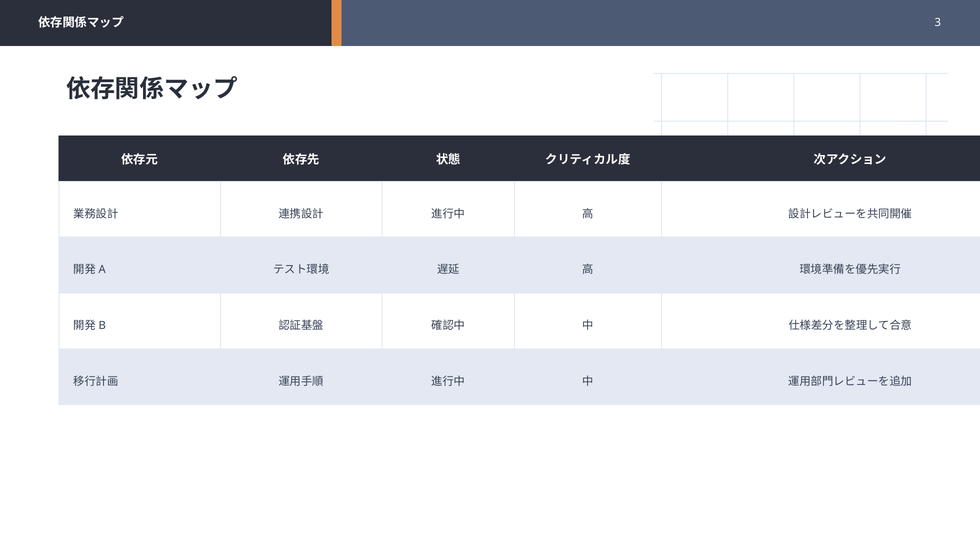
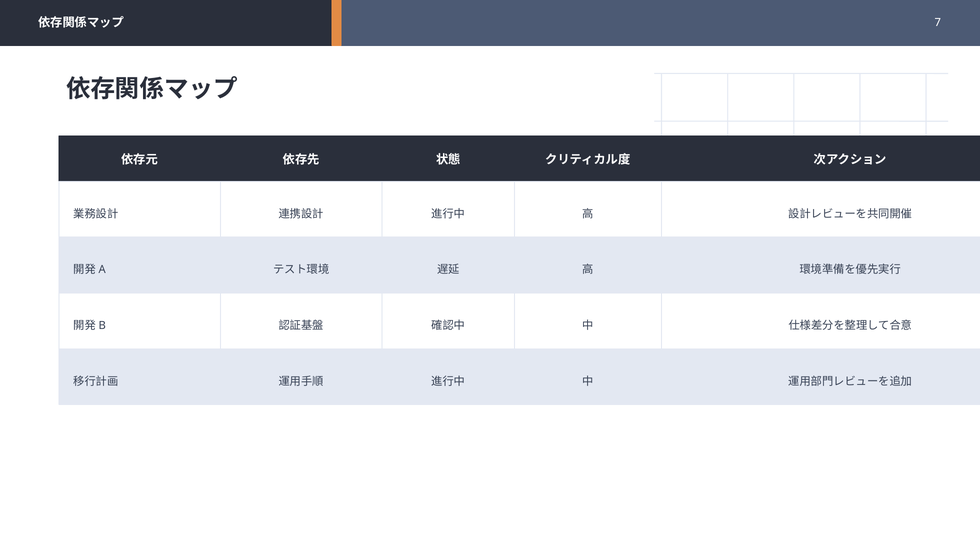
3: 3 -> 7 (938, 23)
